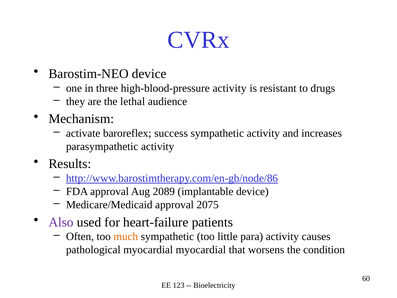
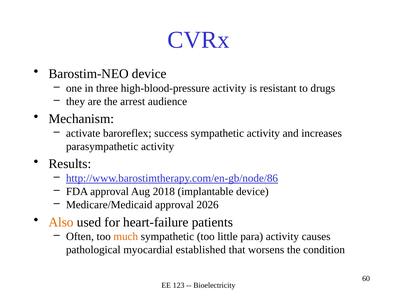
lethal: lethal -> arrest (133, 101)
2089: 2089 -> 2018 (164, 191)
2075: 2075 -> 2026 (208, 205)
Also colour: purple -> orange (61, 222)
myocardial myocardial: myocardial -> established (201, 250)
